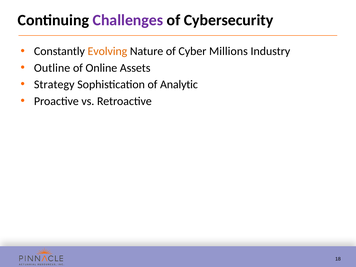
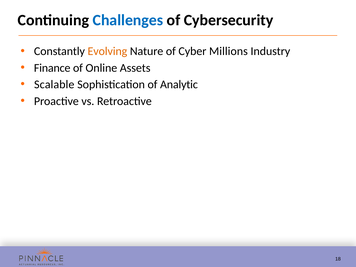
Challenges colour: purple -> blue (128, 20)
Outline: Outline -> Finance (52, 68)
Strategy: Strategy -> Scalable (54, 84)
